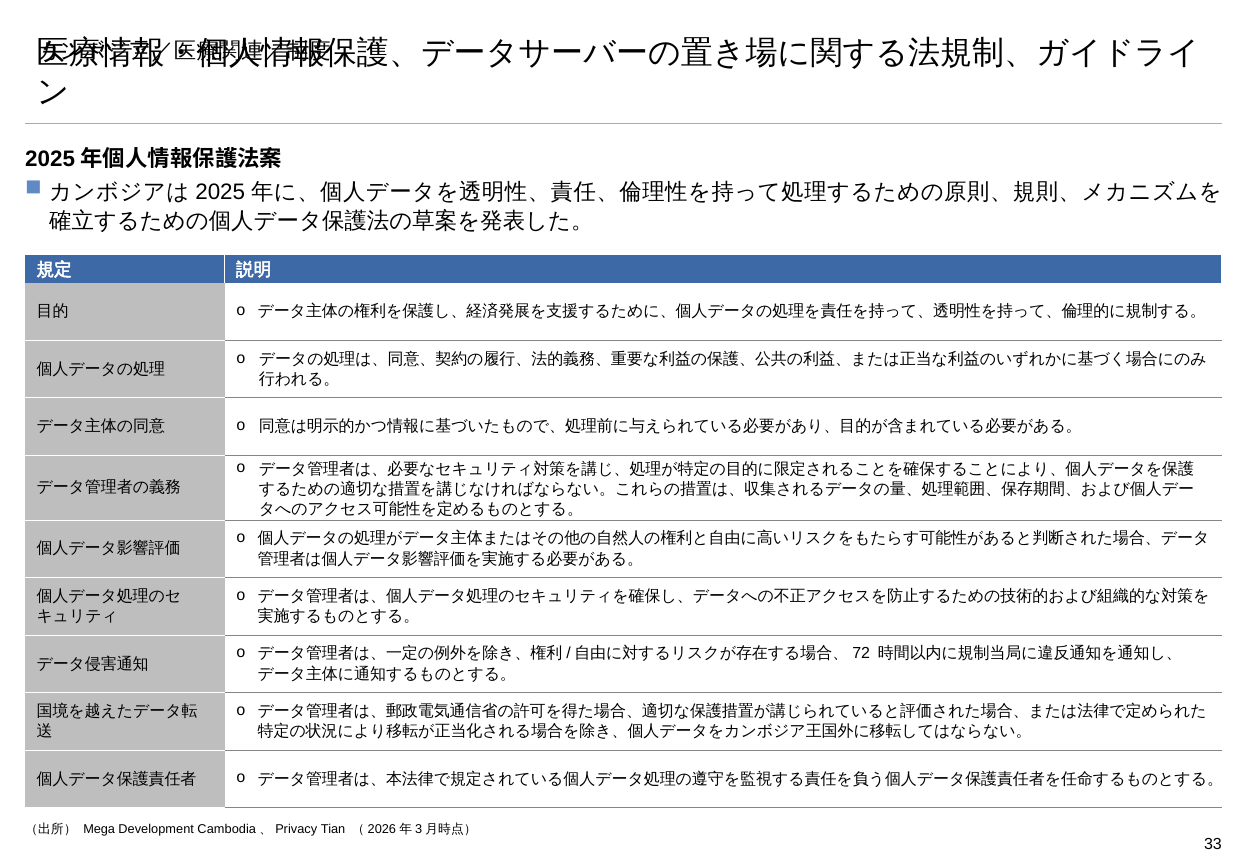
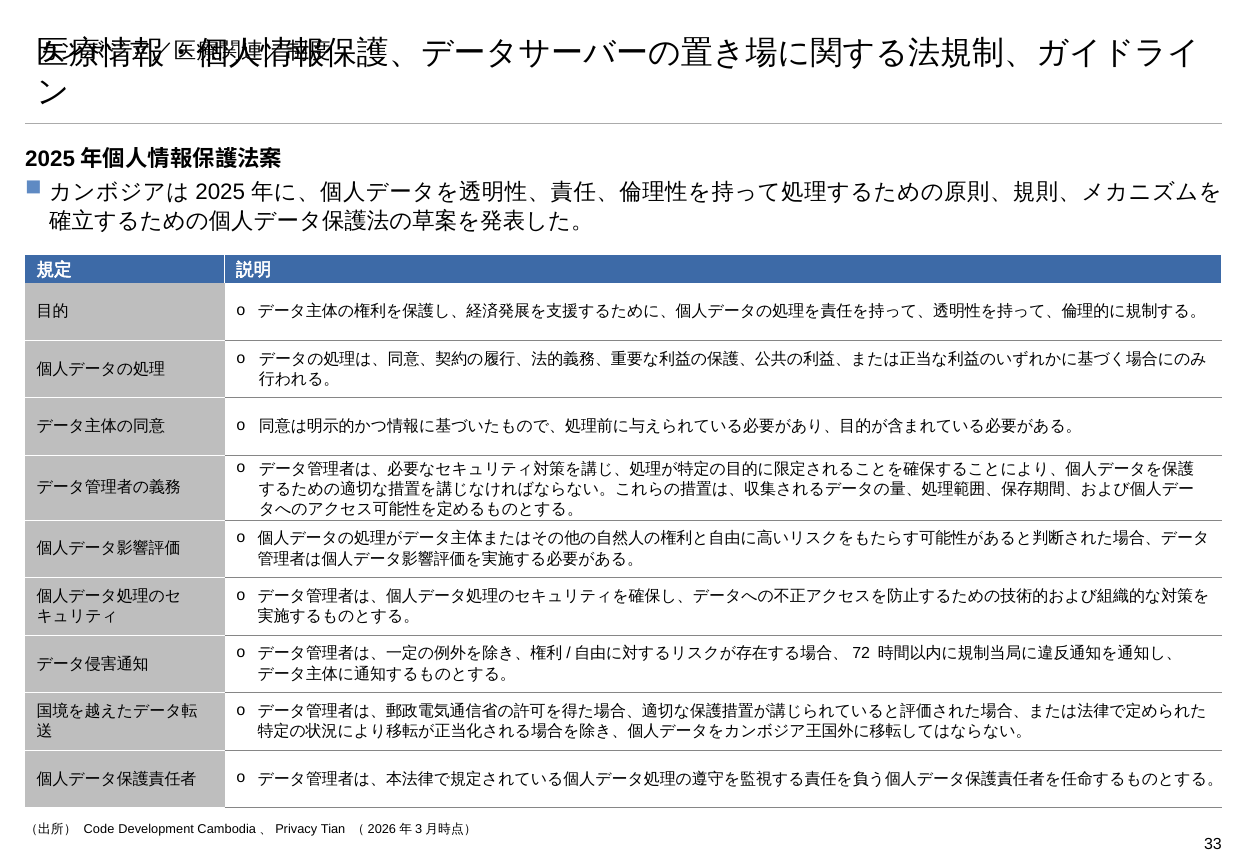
Mega: Mega -> Code (99, 830)
